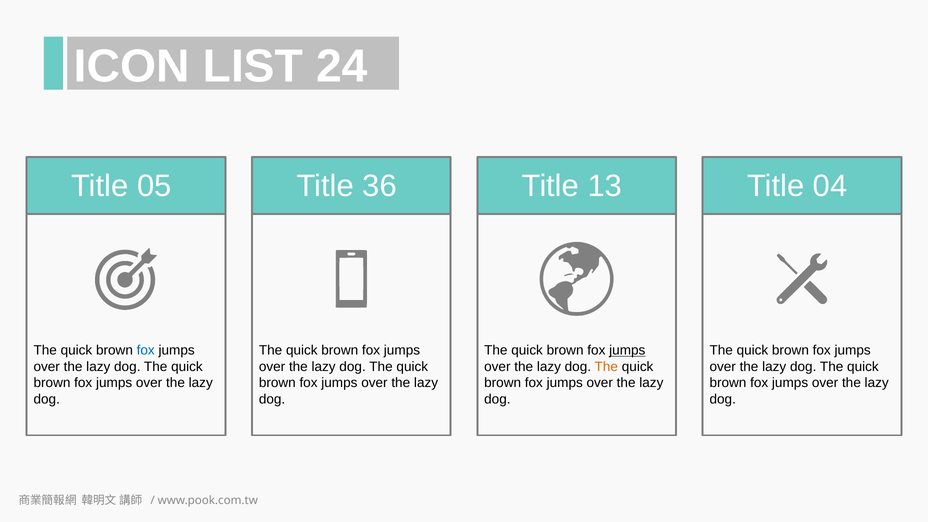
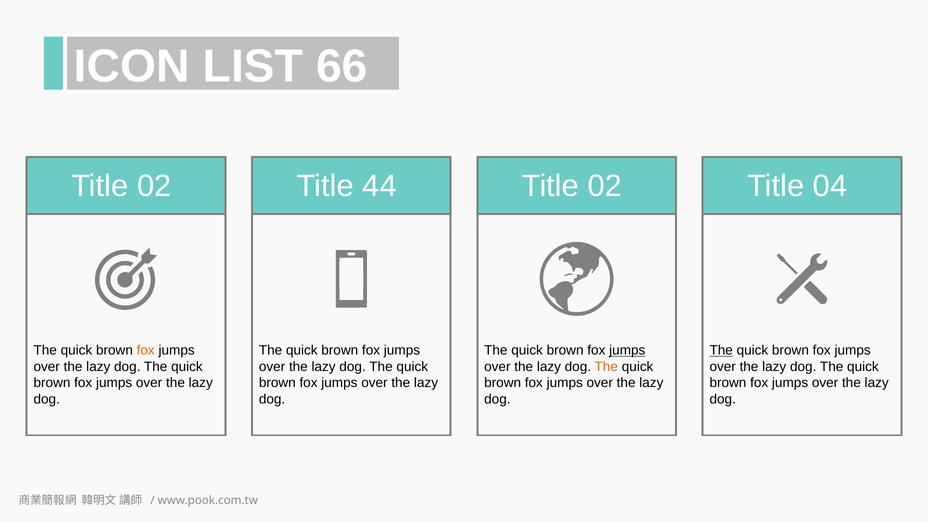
24: 24 -> 66 (342, 66)
05: 05 -> 02 (154, 186)
36: 36 -> 44 (380, 186)
13: 13 -> 02 (605, 186)
fox colour: blue -> orange (146, 350)
The underline: none -> present (721, 350)
